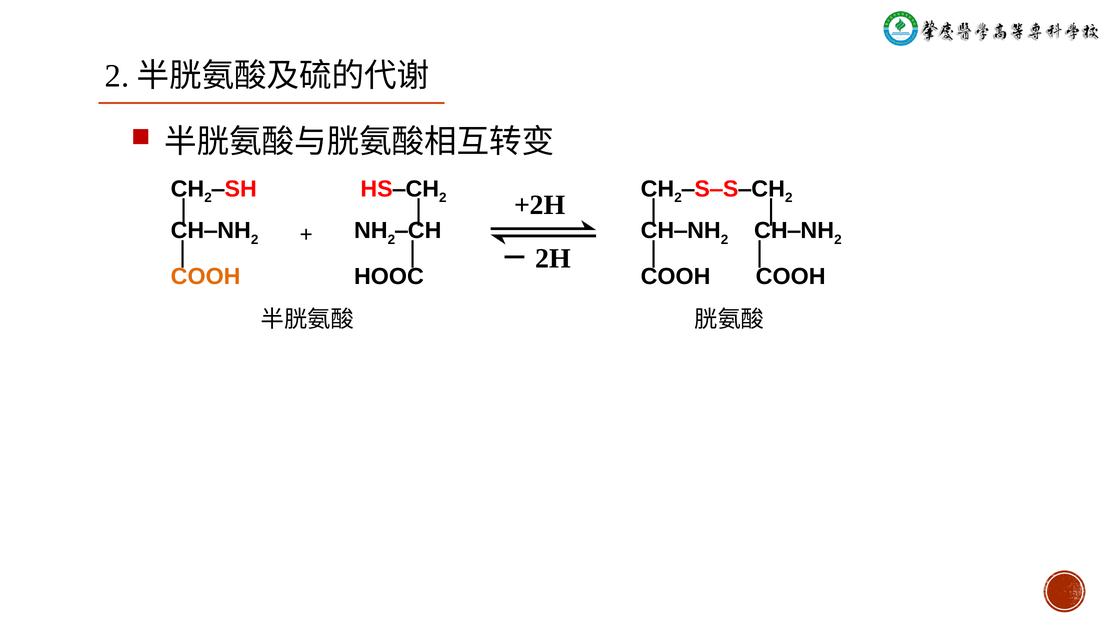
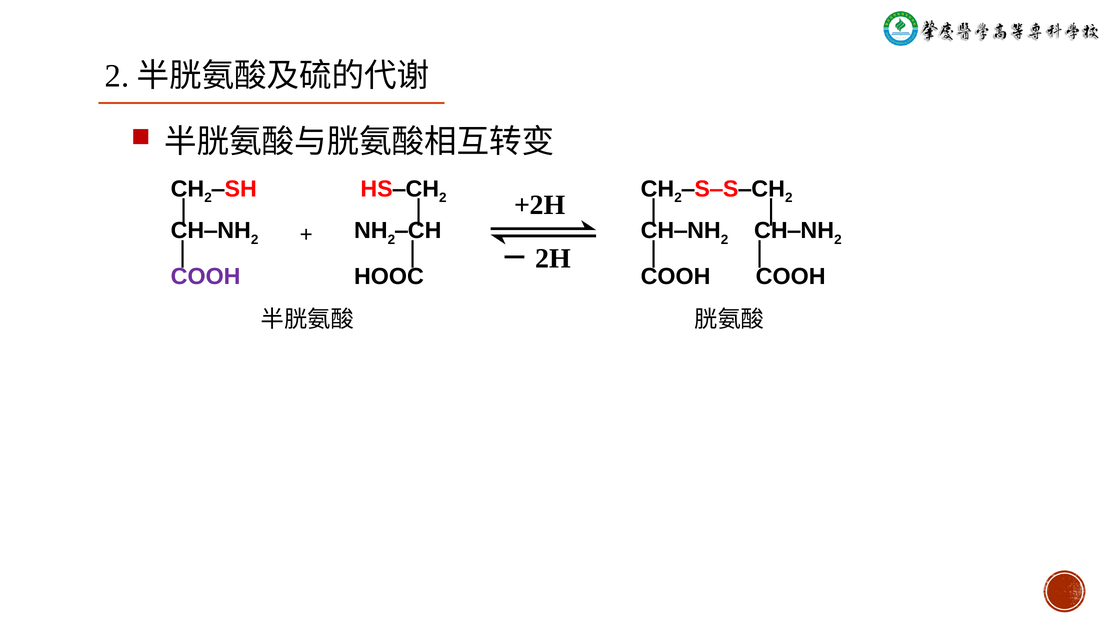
COOH colour: orange -> purple (206, 276)
